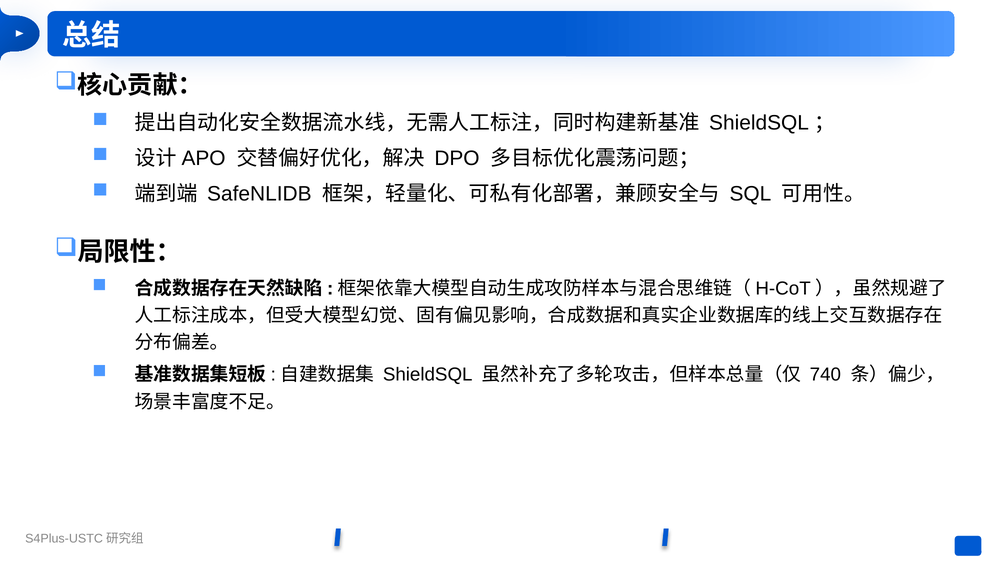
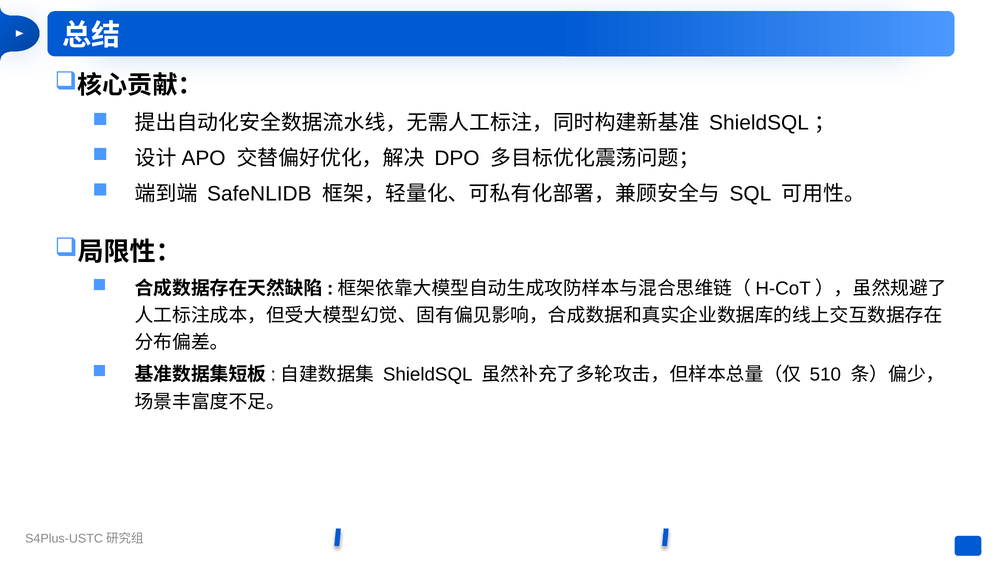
740: 740 -> 510 (825, 374)
